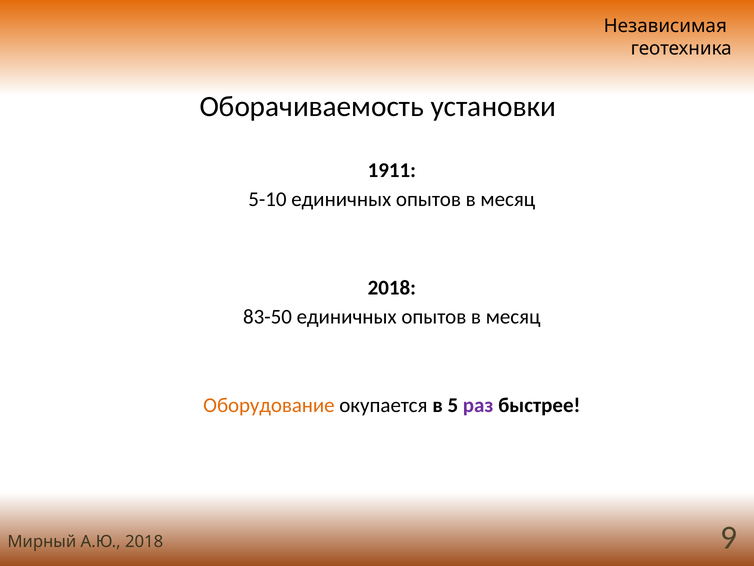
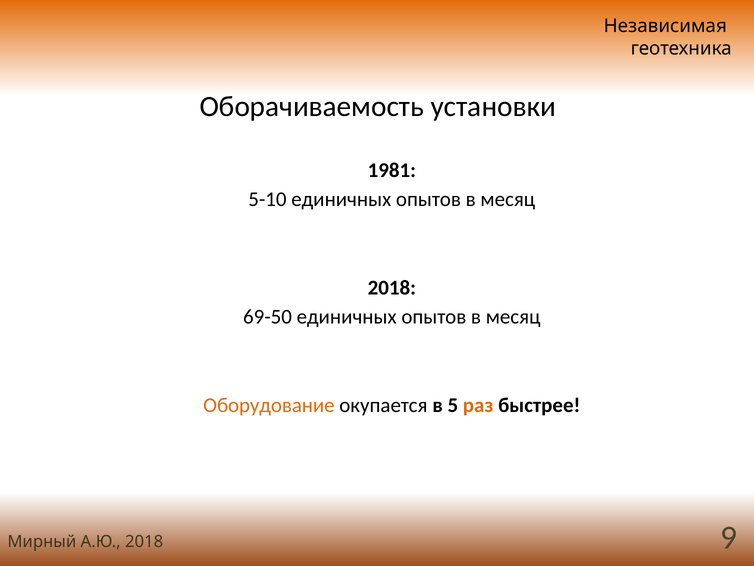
1911: 1911 -> 1981 (392, 170)
83-50: 83-50 -> 69-50 (268, 317)
раз colour: purple -> orange (478, 405)
